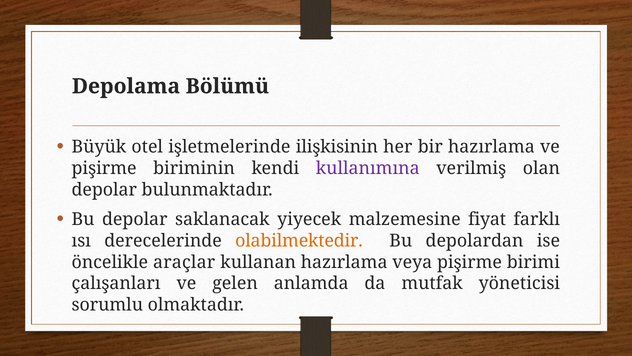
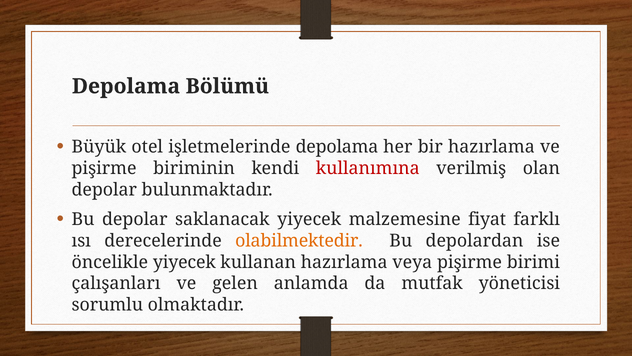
işletmelerinde ilişkisinin: ilişkisinin -> depolama (337, 147)
kullanımına colour: purple -> red (368, 168)
öncelikle araçlar: araçlar -> yiyecek (184, 262)
